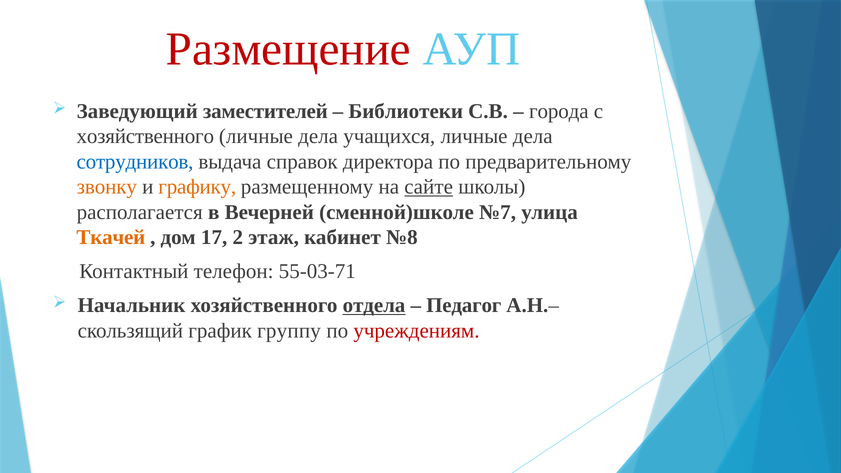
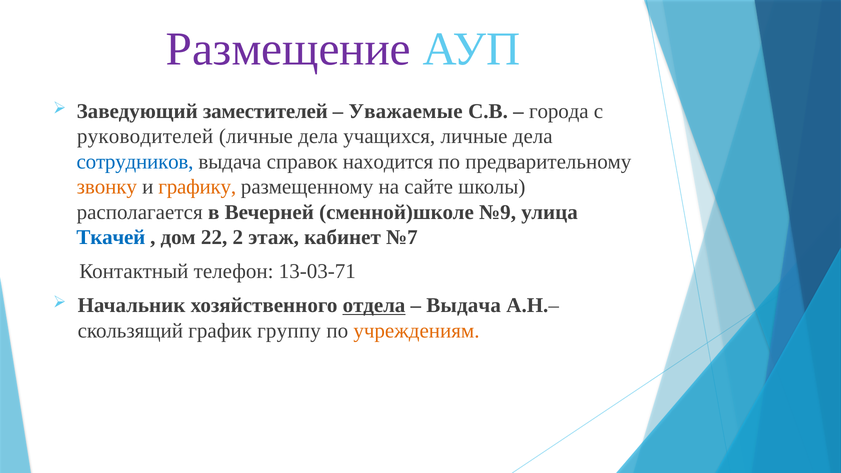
Размещение colour: red -> purple (288, 49)
Библиотеки: Библиотеки -> Уважаемые (406, 111)
хозяйственного: хозяйственного -> руководителей (145, 137)
директора: директора -> находится (388, 162)
сайте underline: present -> none (429, 187)
№7: №7 -> №9 (498, 212)
Ткачей colour: orange -> blue (111, 237)
17: 17 -> 22 (214, 237)
№8: №8 -> №7 (402, 237)
55-03-71: 55-03-71 -> 13-03-71 (317, 271)
Педагог: Педагог -> Выдача (464, 305)
учреждениям colour: red -> orange (416, 331)
